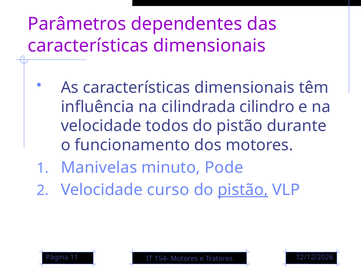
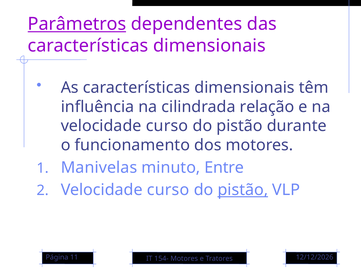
Parâmetros underline: none -> present (77, 24)
cilindro: cilindro -> relação (267, 107)
todos: todos -> curso (167, 126)
Pode: Pode -> Entre (224, 168)
